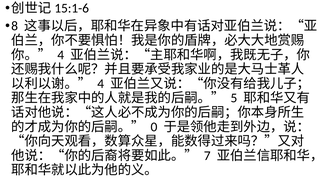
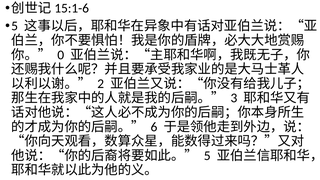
8: 8 -> 5 (15, 26)
4: 4 -> 0 (61, 55)
4: 4 -> 2 (101, 84)
5: 5 -> 3 (234, 98)
0: 0 -> 6 (154, 127)
7: 7 -> 5 (207, 156)
